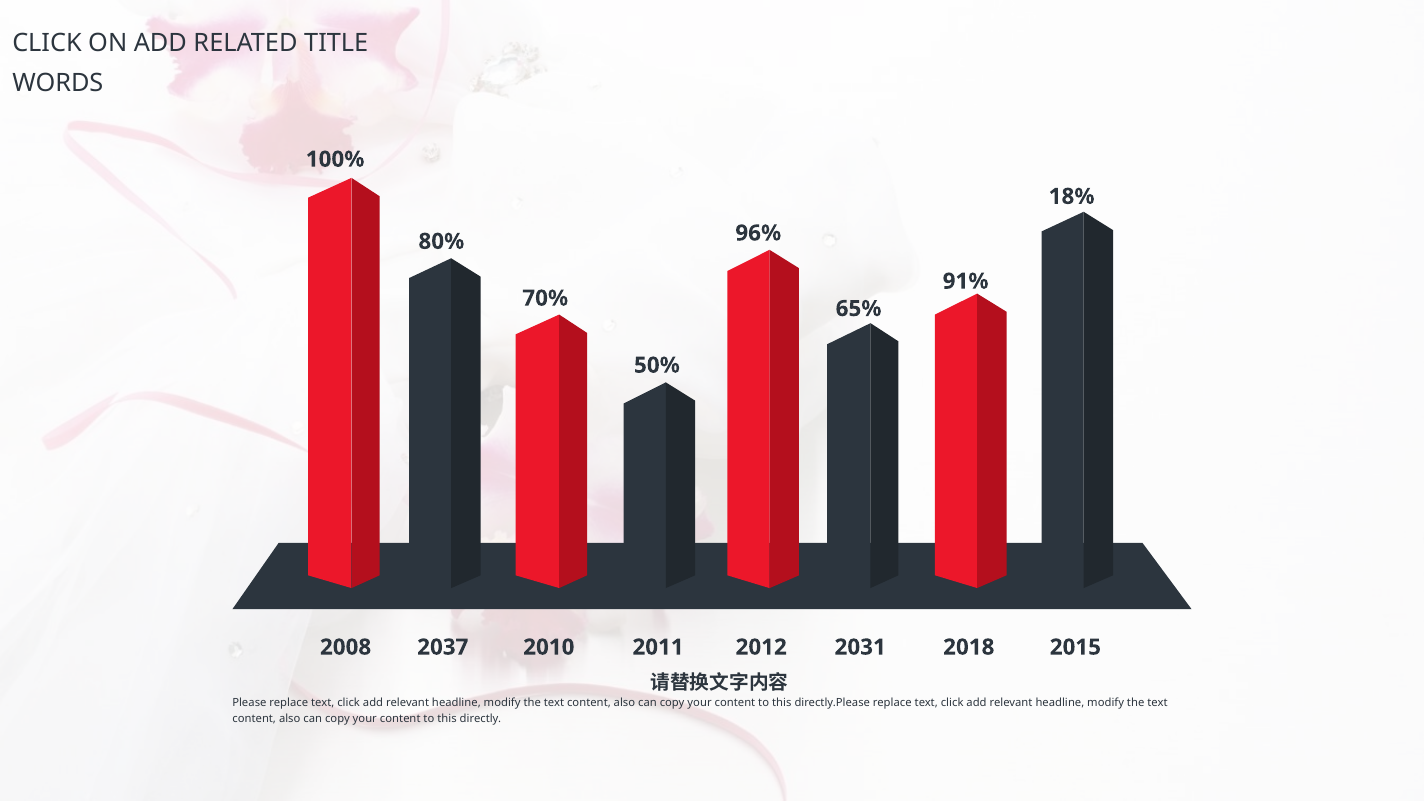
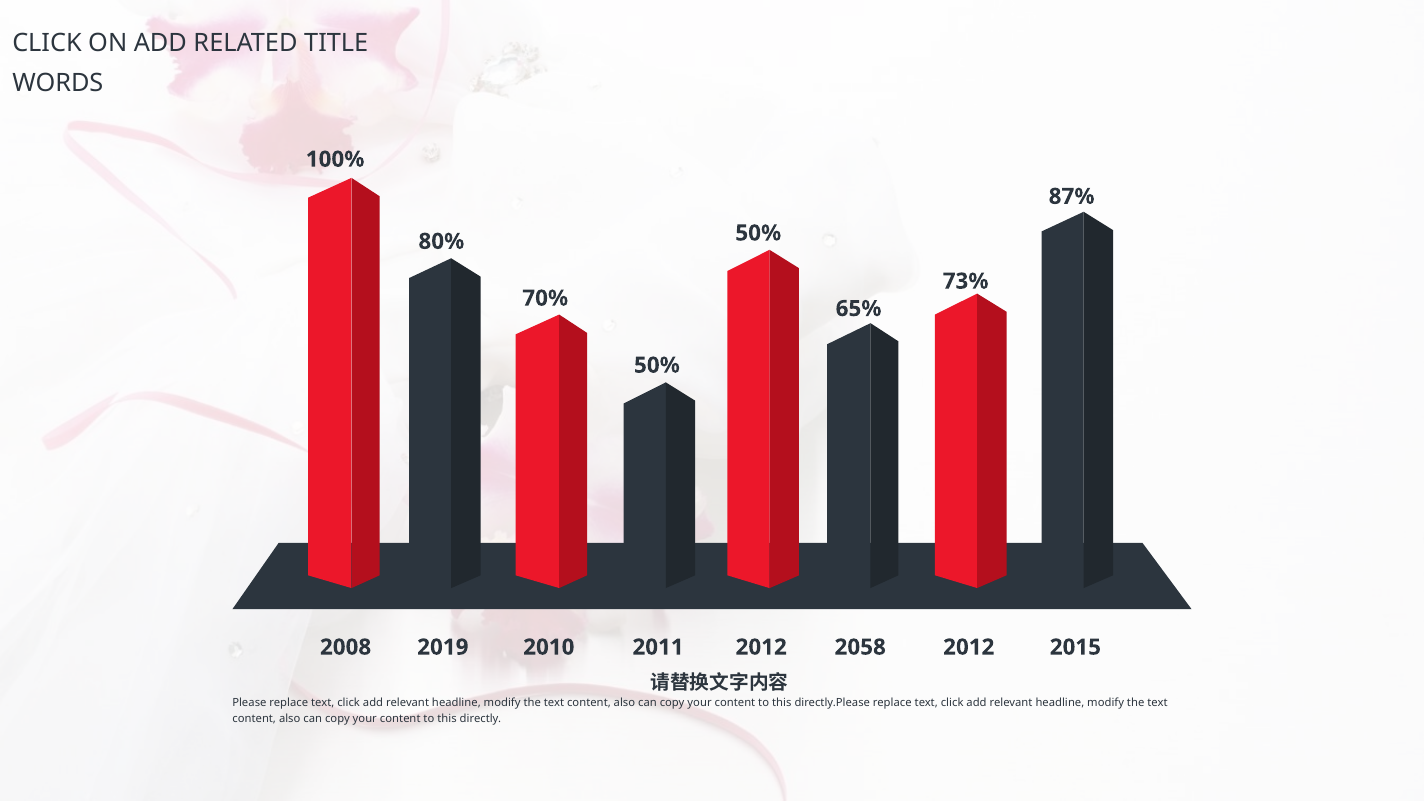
18%: 18% -> 87% (1072, 196)
96%: 96% -> 50% (758, 233)
91%: 91% -> 73% (966, 281)
2037: 2037 -> 2019 (443, 647)
2031: 2031 -> 2058 (860, 647)
2018: 2018 -> 2012 (969, 647)
